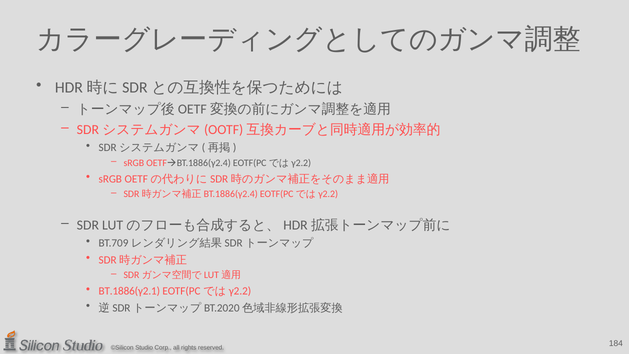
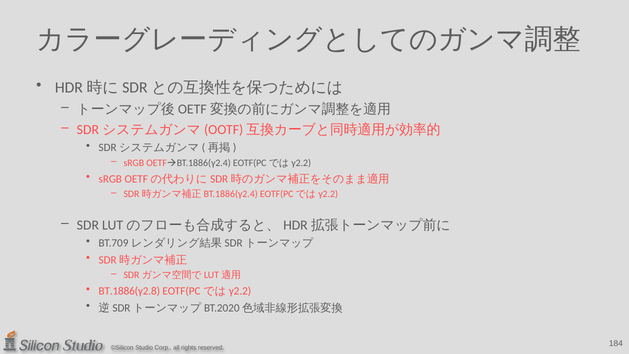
BT.1886(γ2.1: BT.1886(γ2.1 -> BT.1886(γ2.8 (129, 291)
